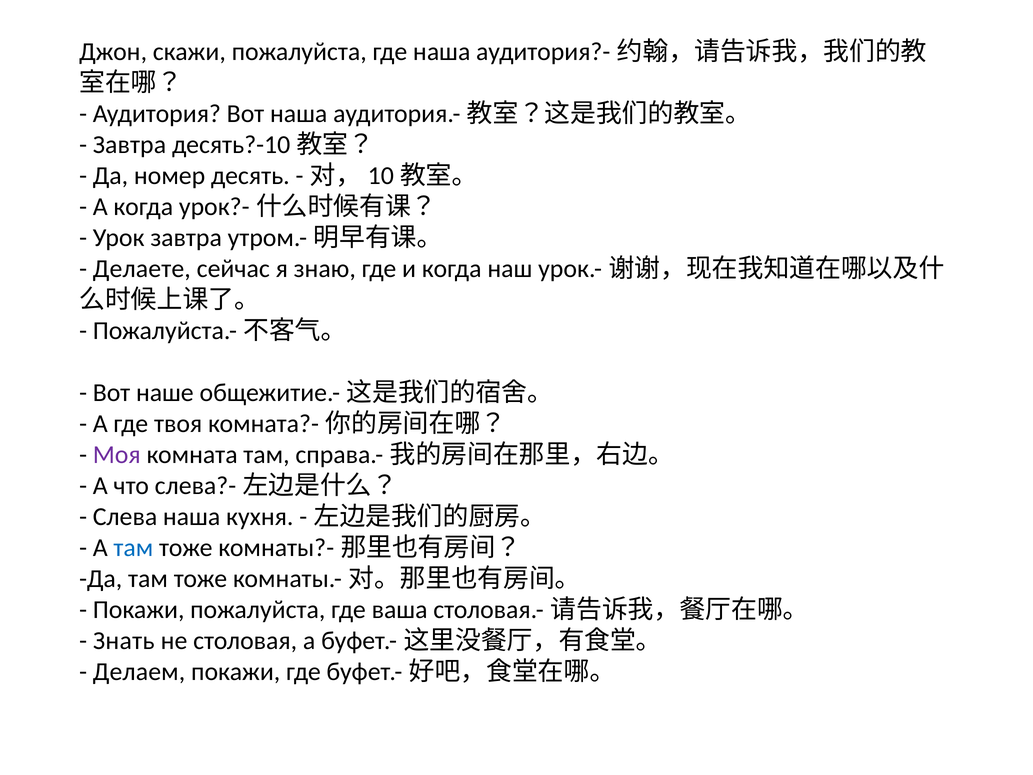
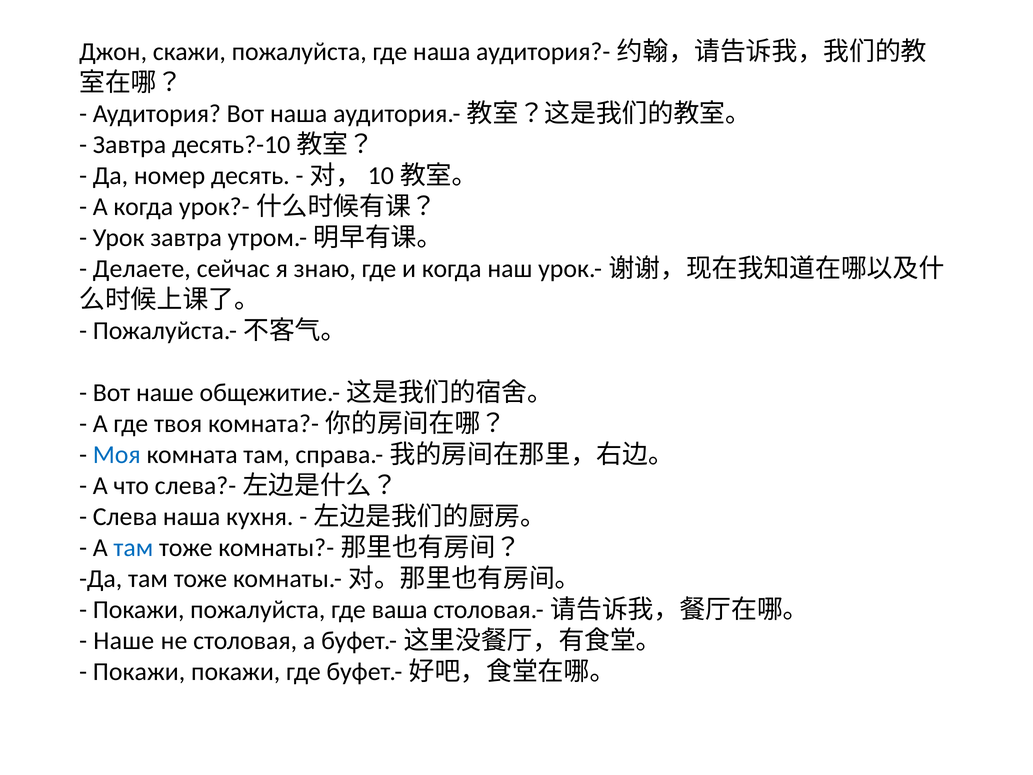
Моя colour: purple -> blue (117, 455)
Знать: Знать -> Наше (124, 641)
Делаем: Делаем -> Покажи (139, 672)
